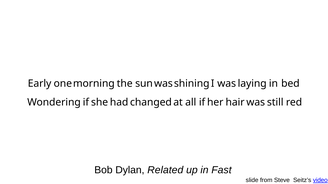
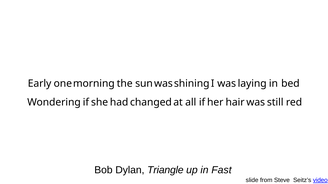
Related: Related -> Triangle (165, 170)
